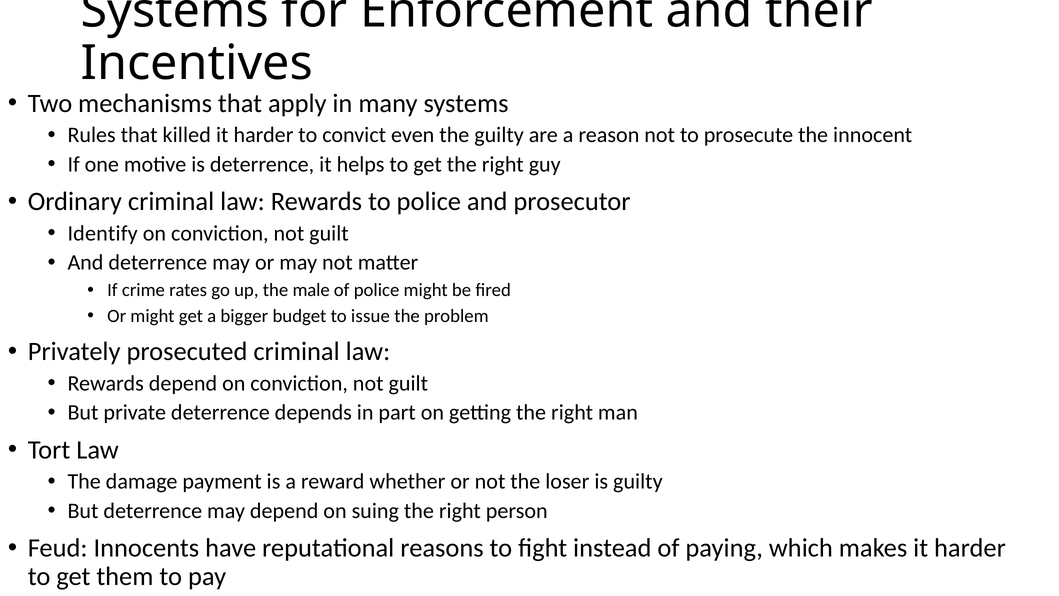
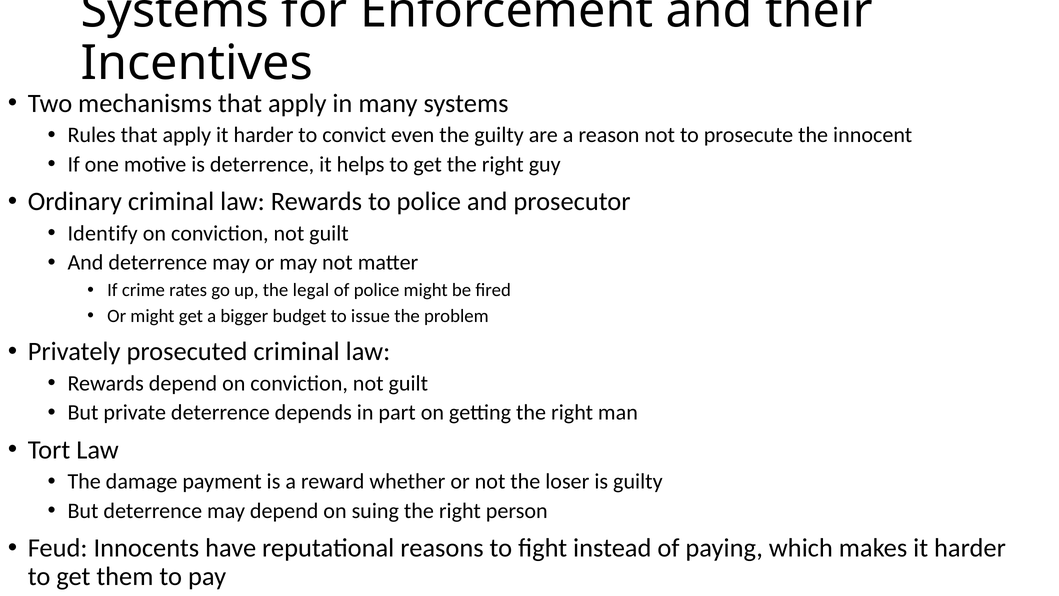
Rules that killed: killed -> apply (187, 135)
male: male -> legal (311, 290)
